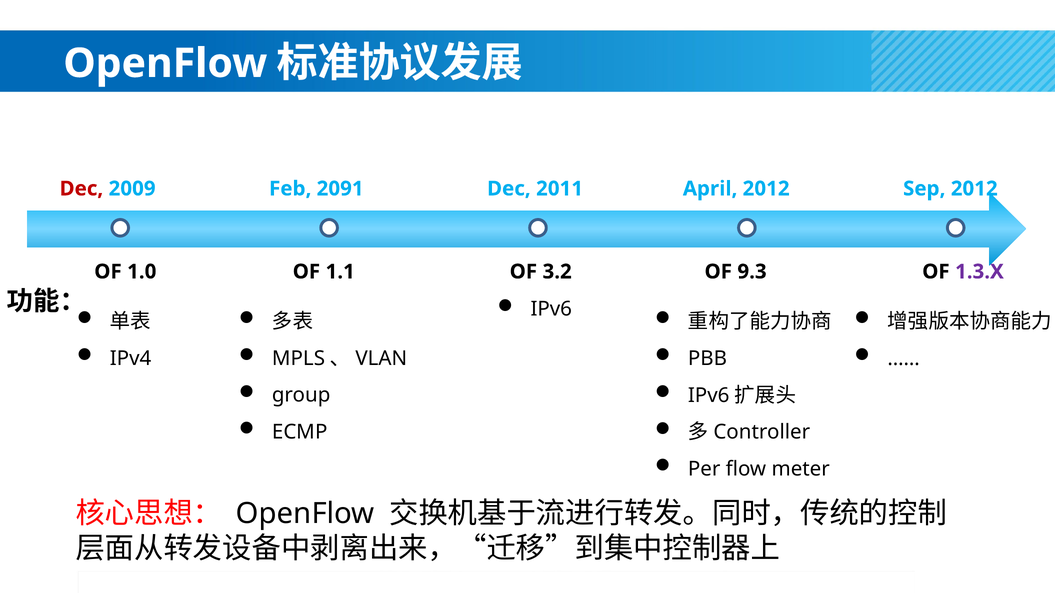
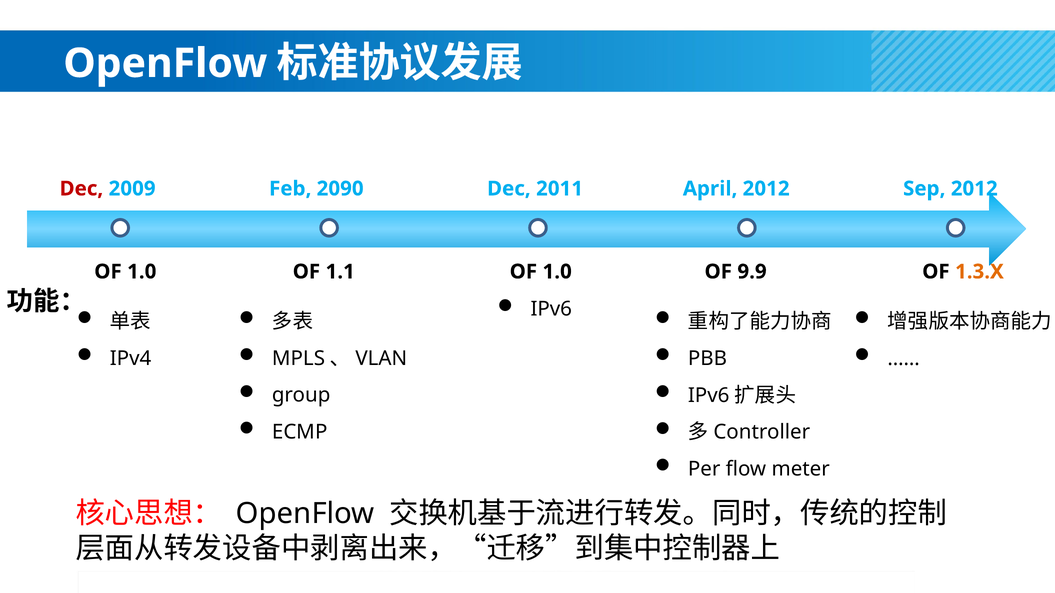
2091: 2091 -> 2090 (340, 189)
3.2: 3.2 -> 1.0 (557, 272)
9.3: 9.3 -> 9.9 (752, 272)
1.3.X colour: purple -> orange (979, 272)
